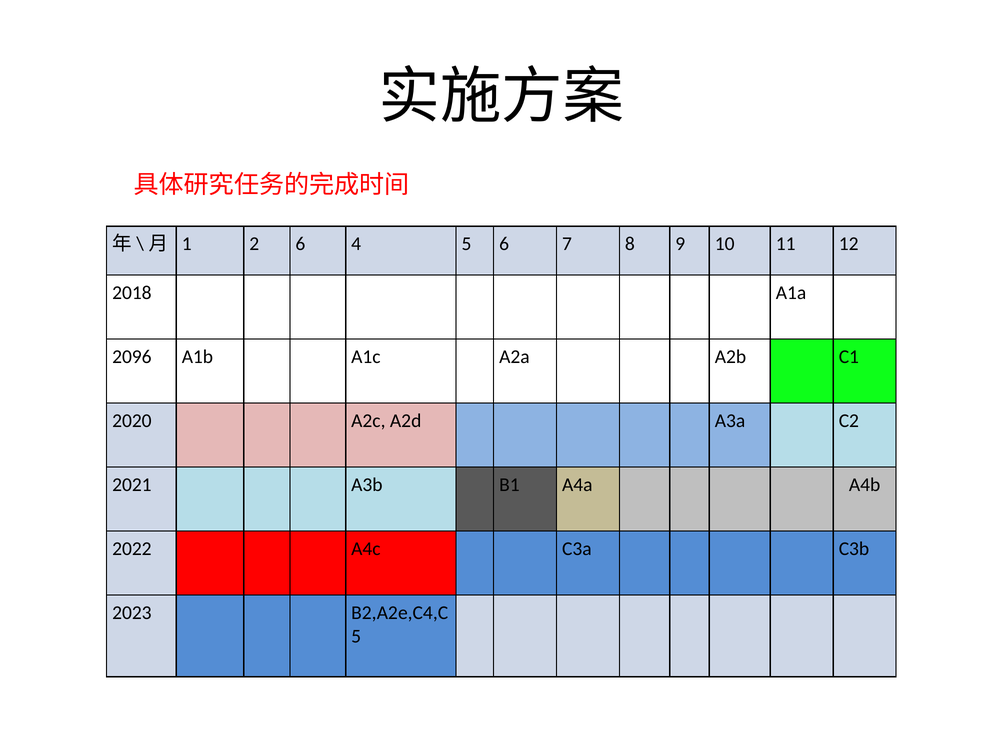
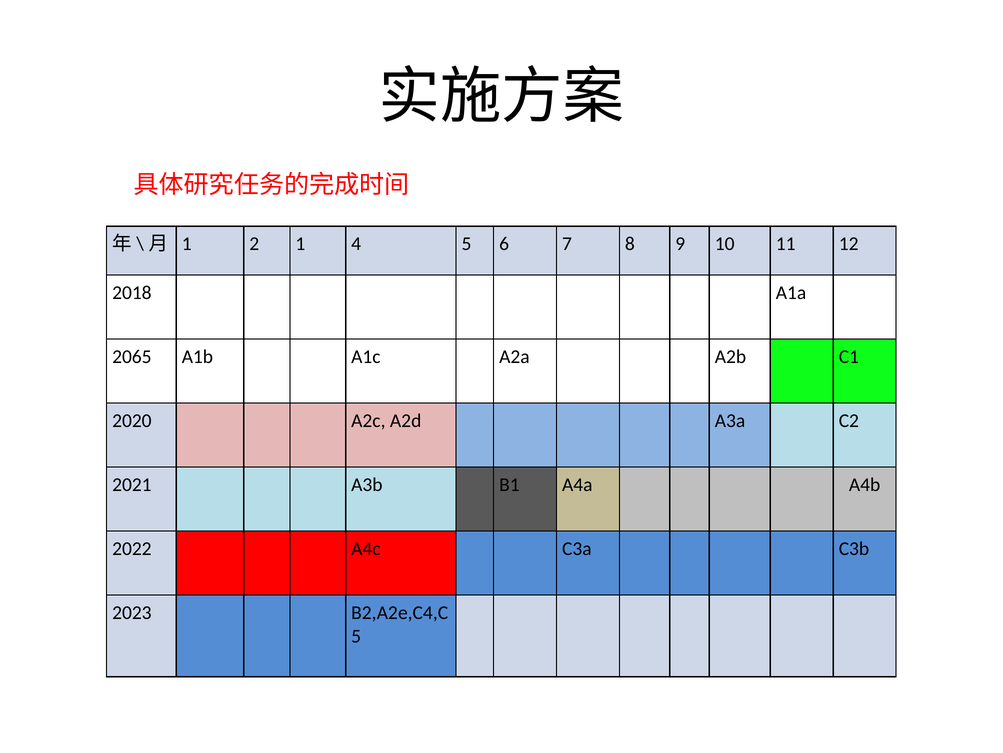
2 6: 6 -> 1 (300, 244)
2096: 2096 -> 2065 (132, 356)
